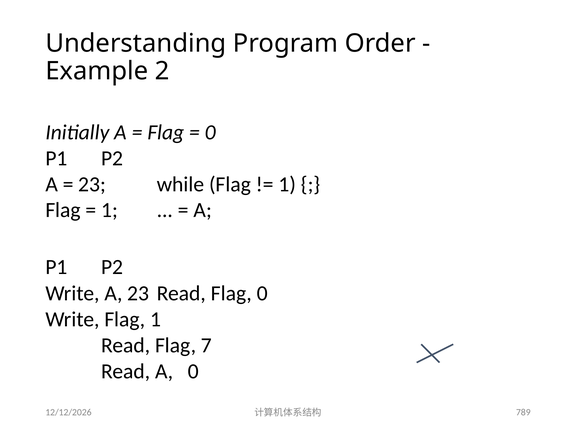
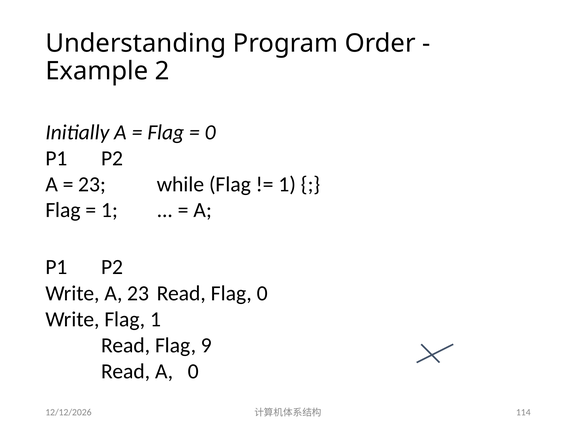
7: 7 -> 9 (206, 345)
789: 789 -> 114 (523, 412)
